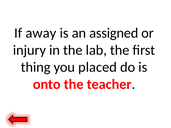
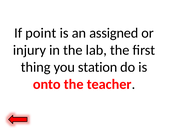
away: away -> point (41, 33)
placed: placed -> station (98, 67)
